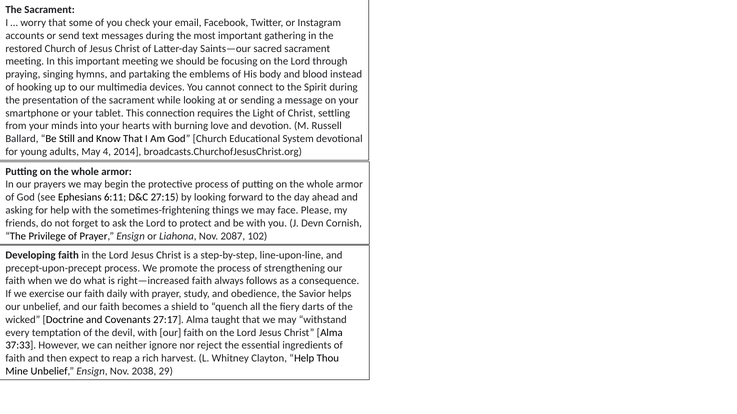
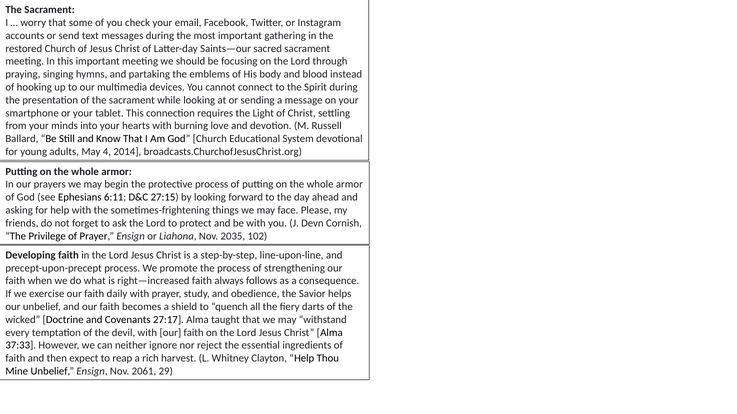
2087: 2087 -> 2035 (233, 236)
2038: 2038 -> 2061 (144, 372)
